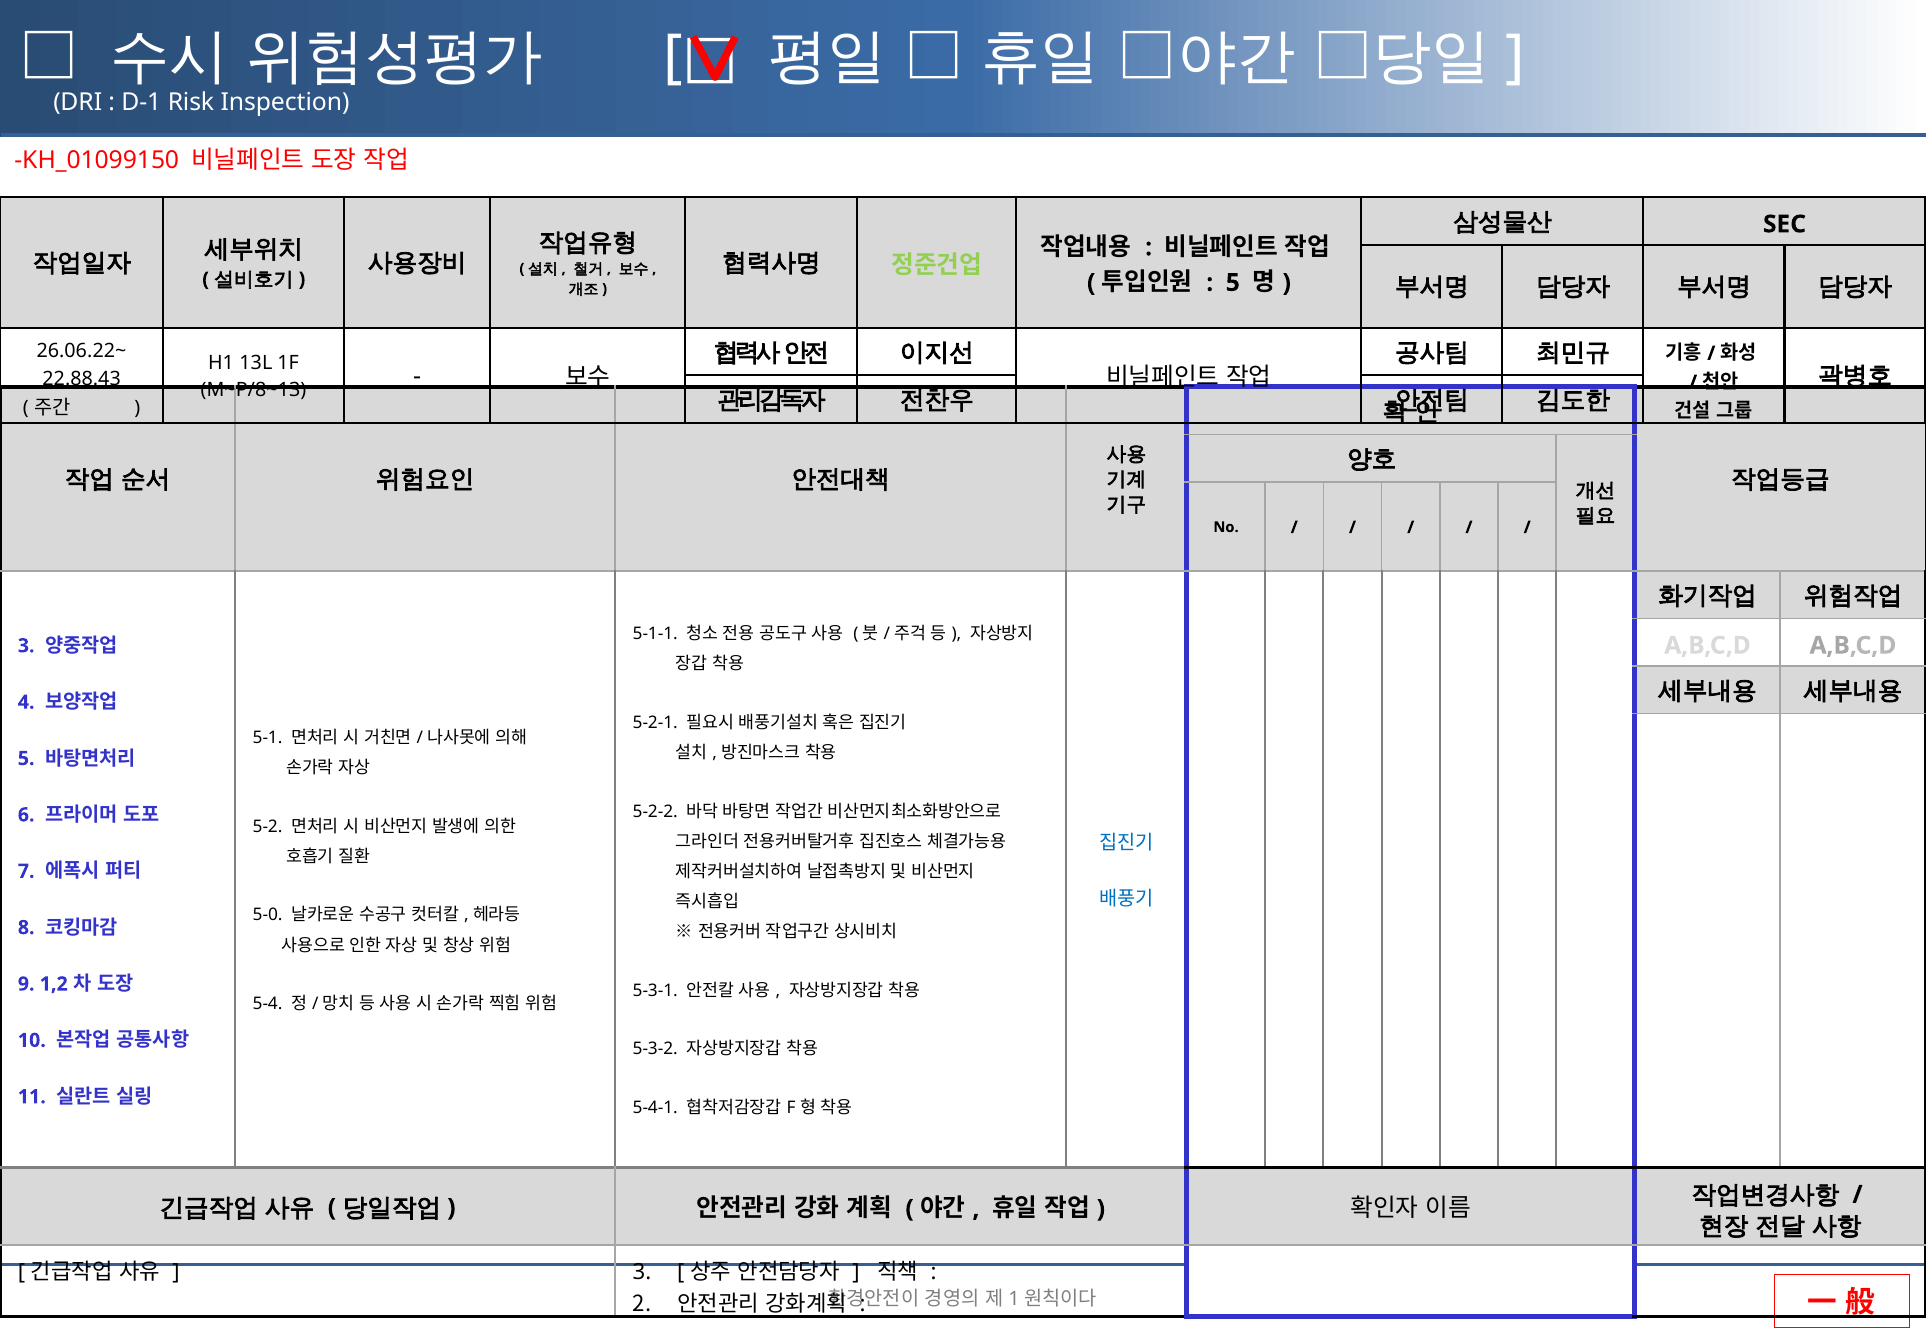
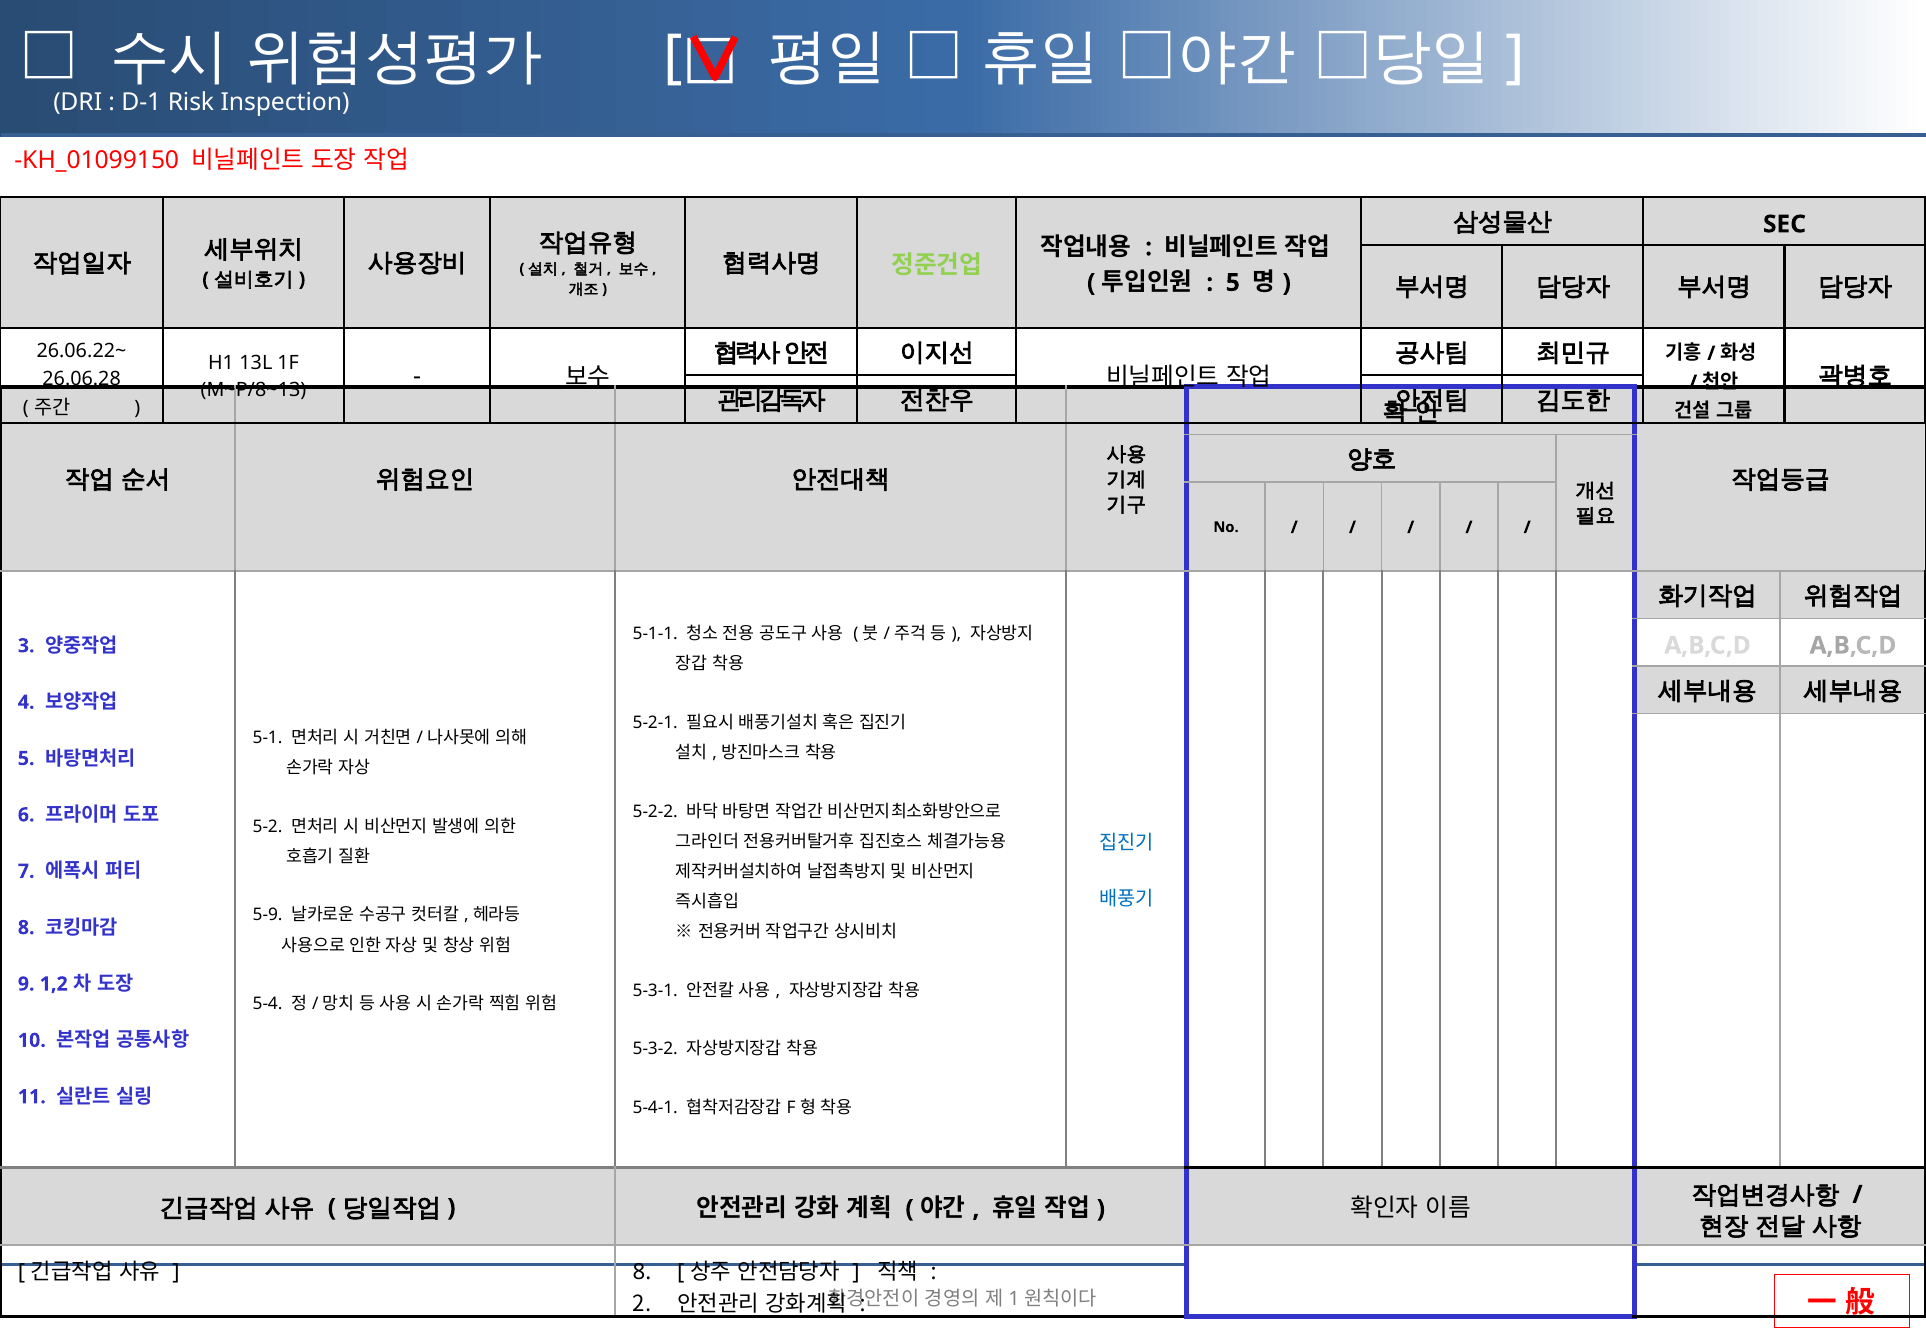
22.88.43: 22.88.43 -> 26.06.28 (82, 379)
5-0: 5-0 -> 5-9 (268, 915)
3: 3 -> 8 (642, 1271)
